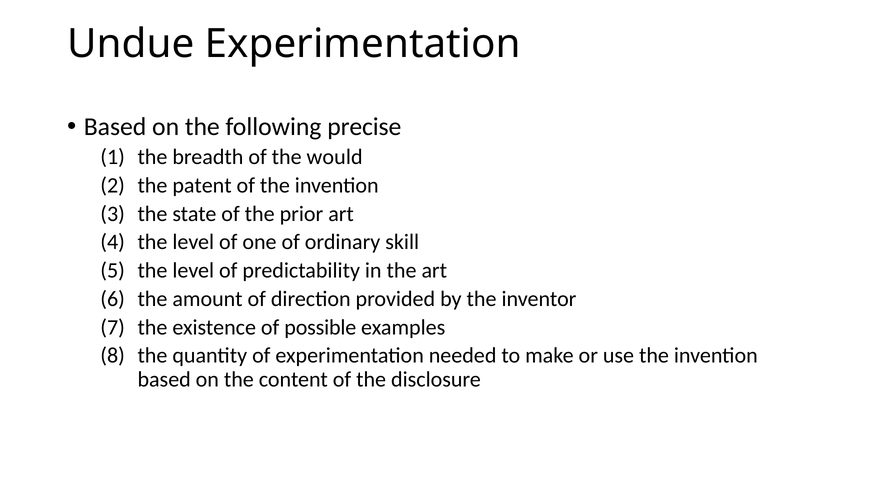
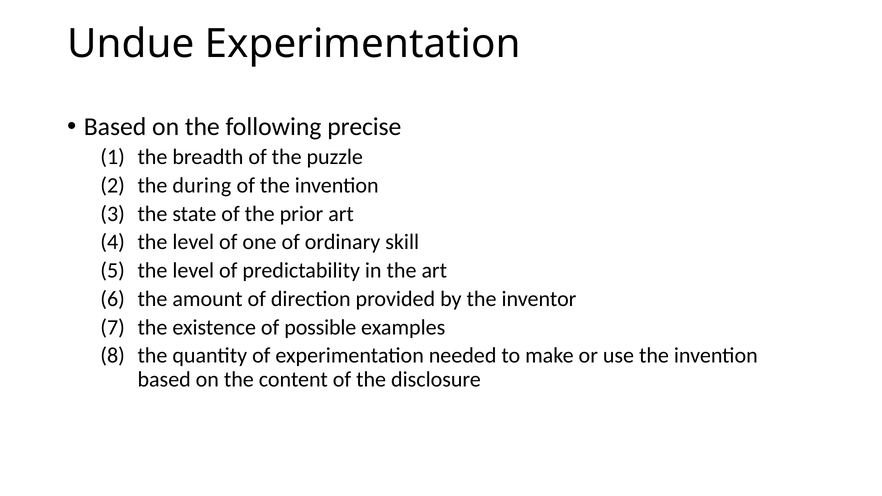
would: would -> puzzle (335, 157)
patent: patent -> during (202, 185)
